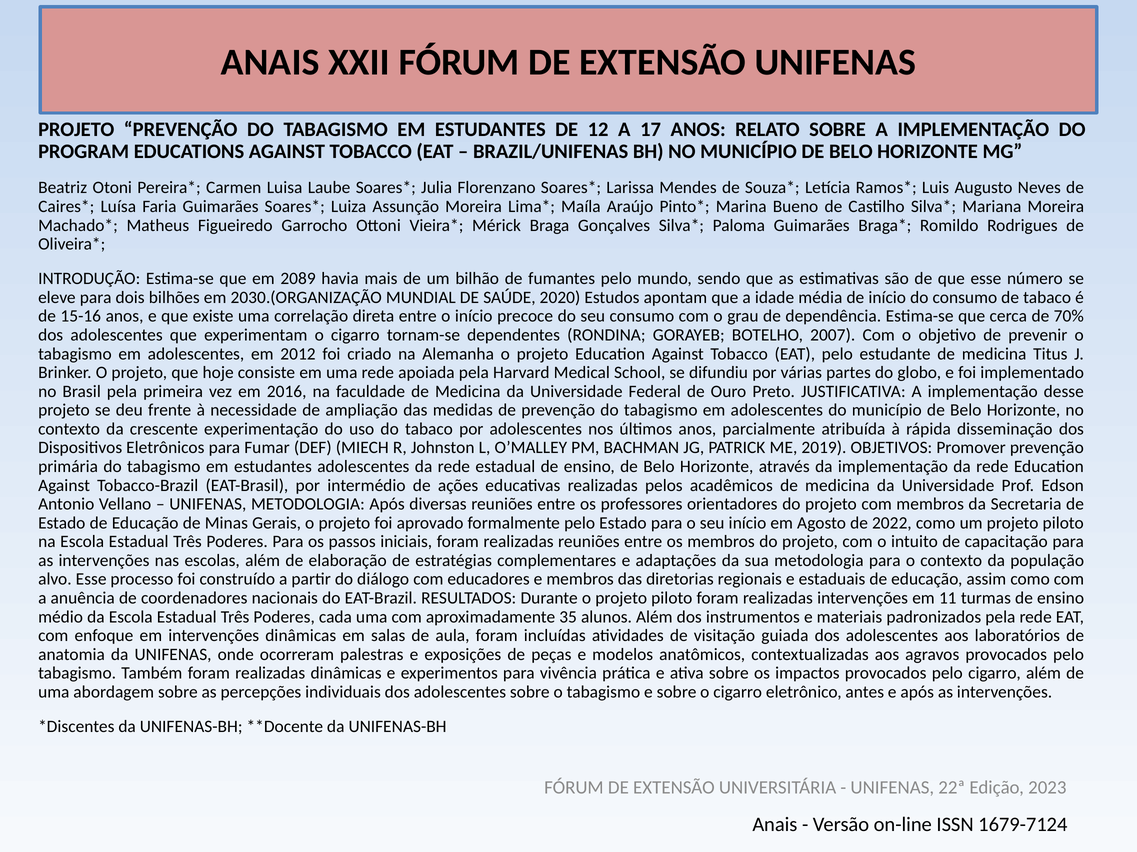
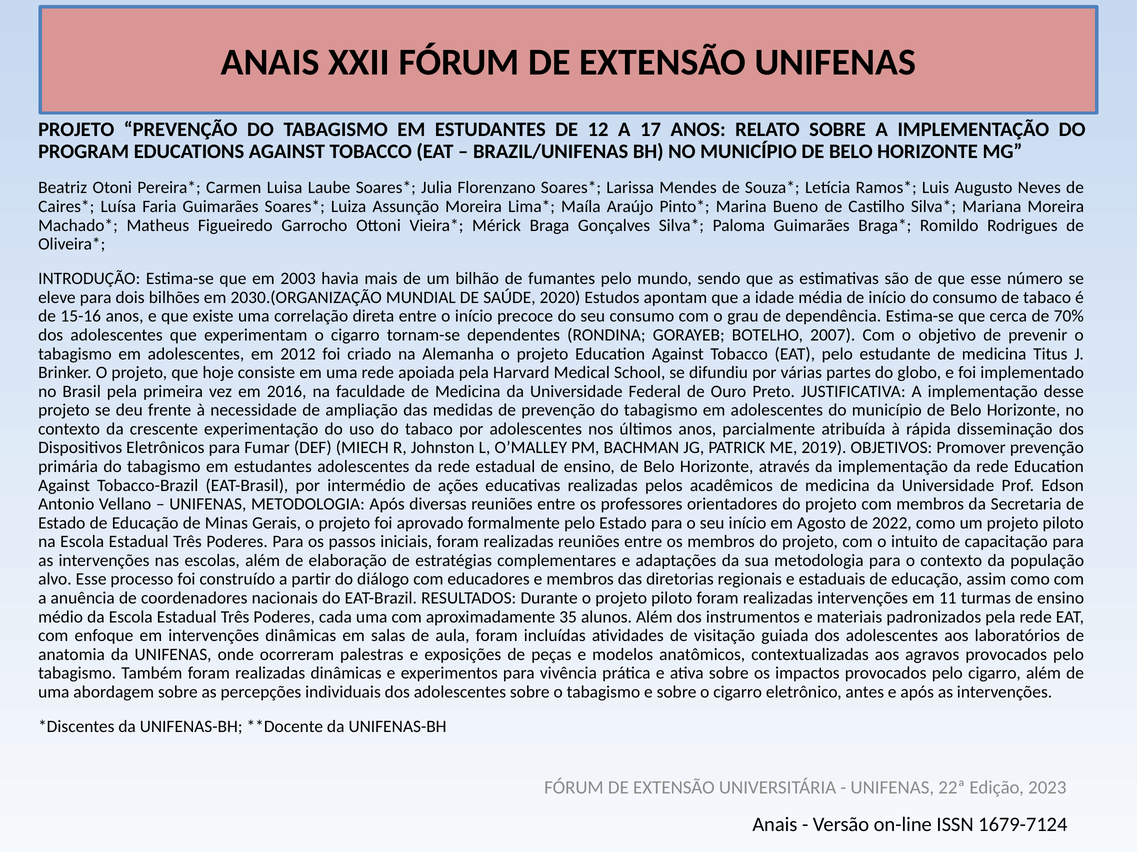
2089: 2089 -> 2003 (298, 279)
